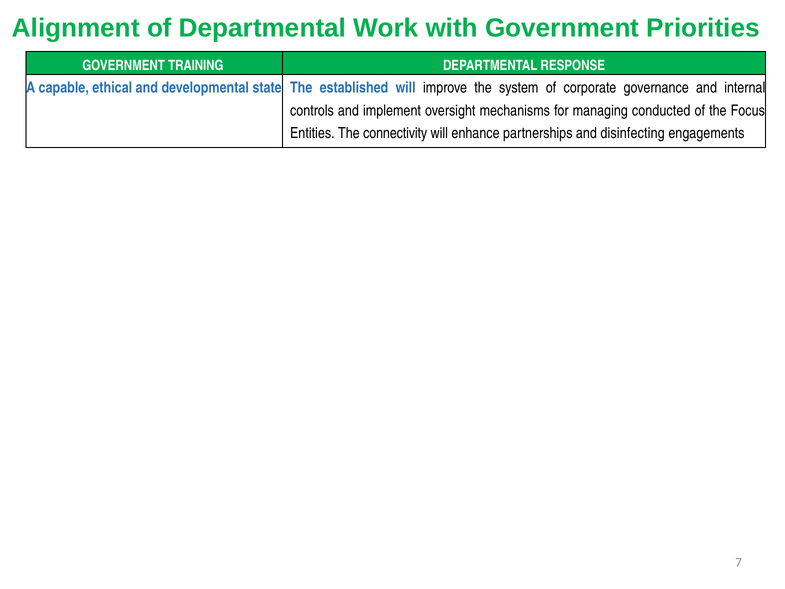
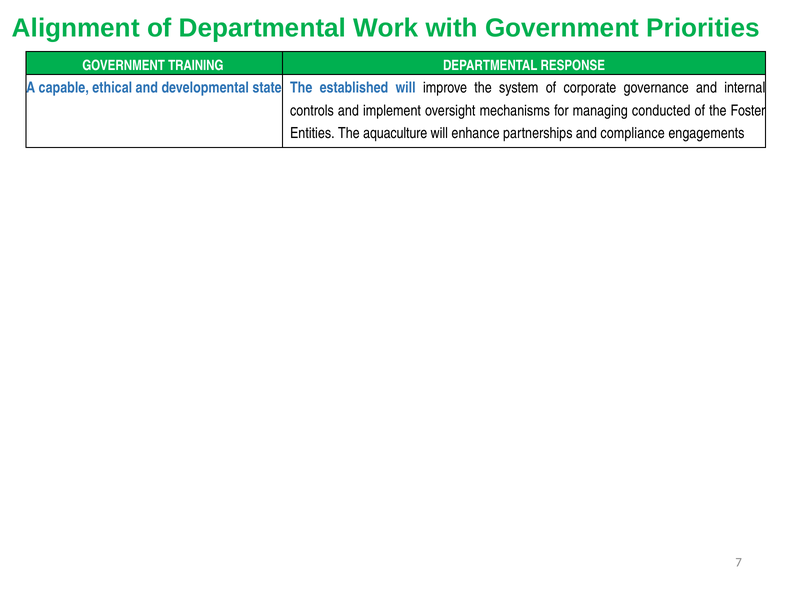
Focus: Focus -> Foster (748, 111)
connectivity: connectivity -> aquaculture (395, 133)
disinfecting: disinfecting -> compliance (633, 133)
